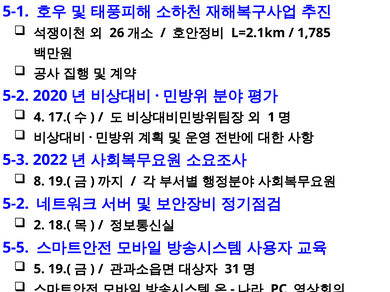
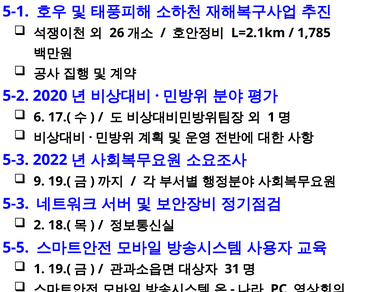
4: 4 -> 6 (39, 117)
8: 8 -> 9 (39, 182)
5-2: 5-2 -> 5-3 (16, 204)
5: 5 -> 1 (39, 269)
